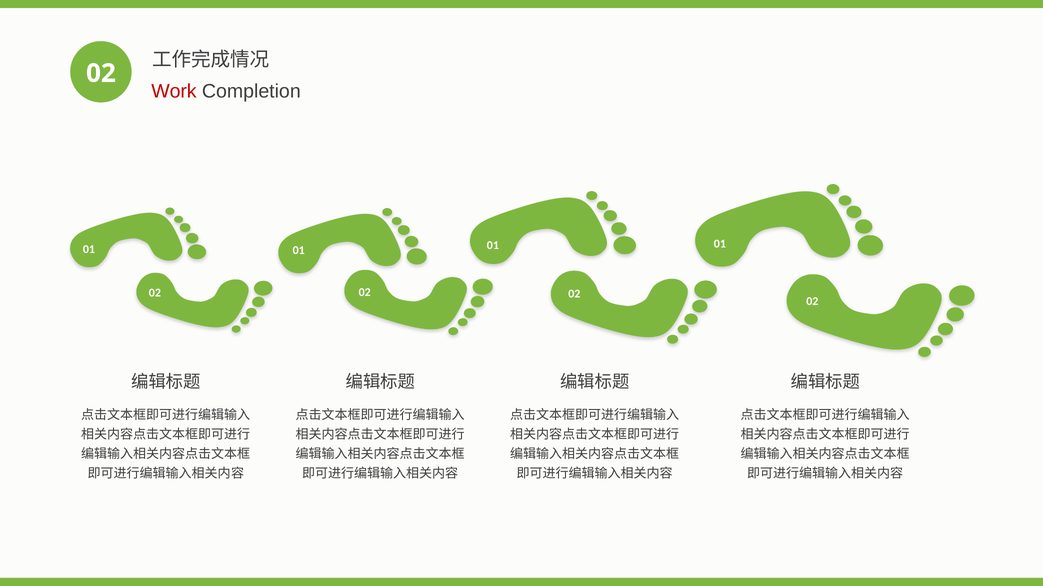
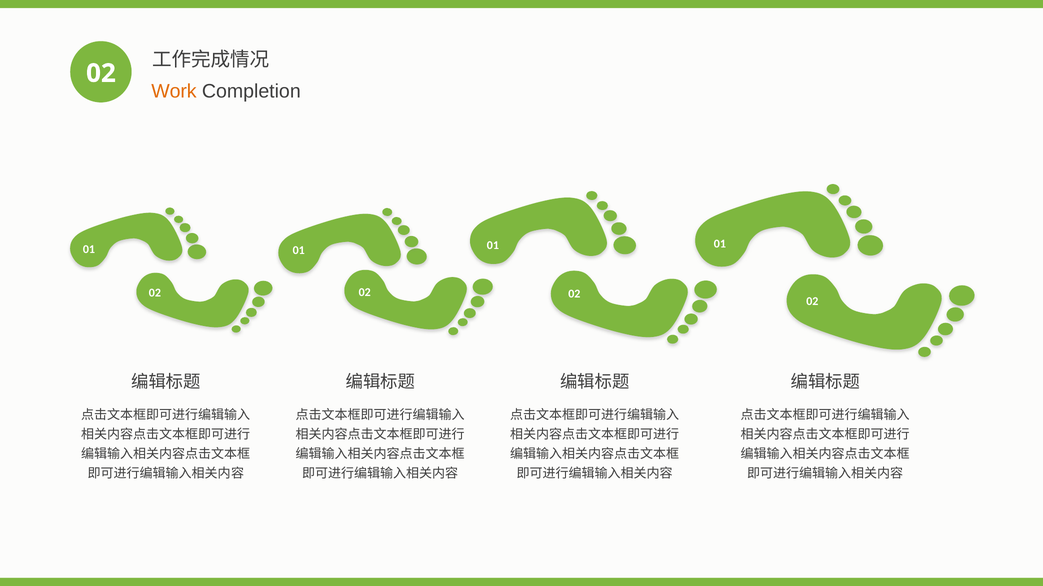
Work colour: red -> orange (174, 92)
